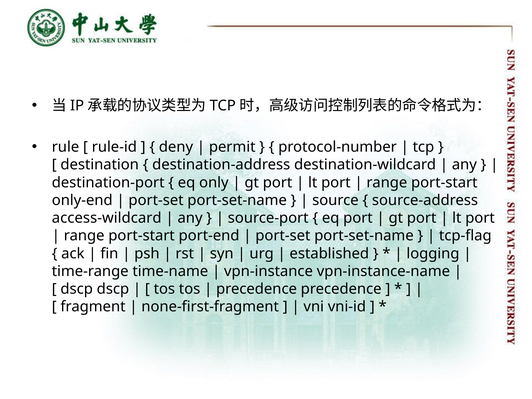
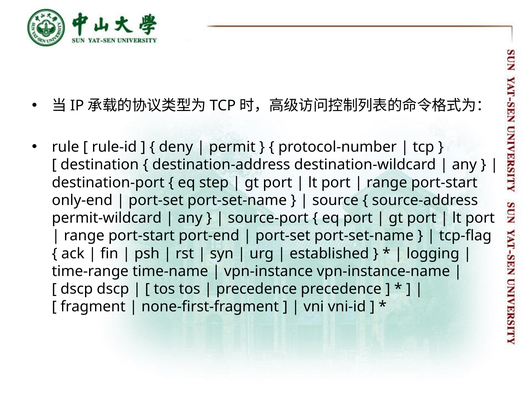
only: only -> step (214, 182)
access-wildcard: access-wildcard -> permit-wildcard (107, 218)
